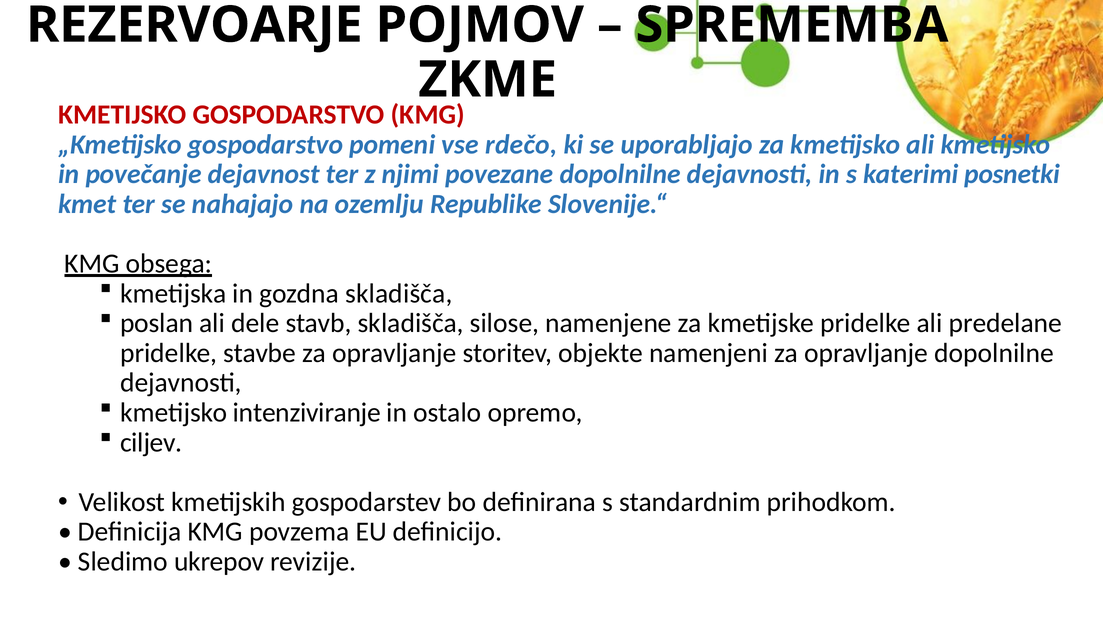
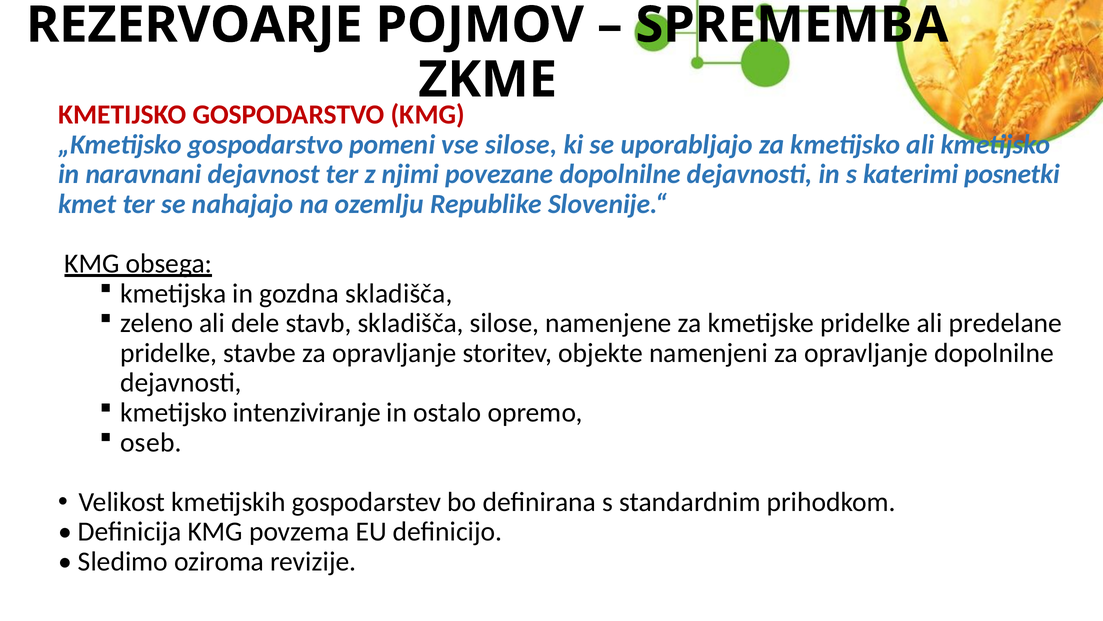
vse rdečo: rdečo -> silose (521, 144)
povečanje: povečanje -> naravnani (144, 174)
poslan: poslan -> zeleno (157, 323)
ciljev: ciljev -> oseb (151, 442)
ukrepov: ukrepov -> oziroma (219, 561)
